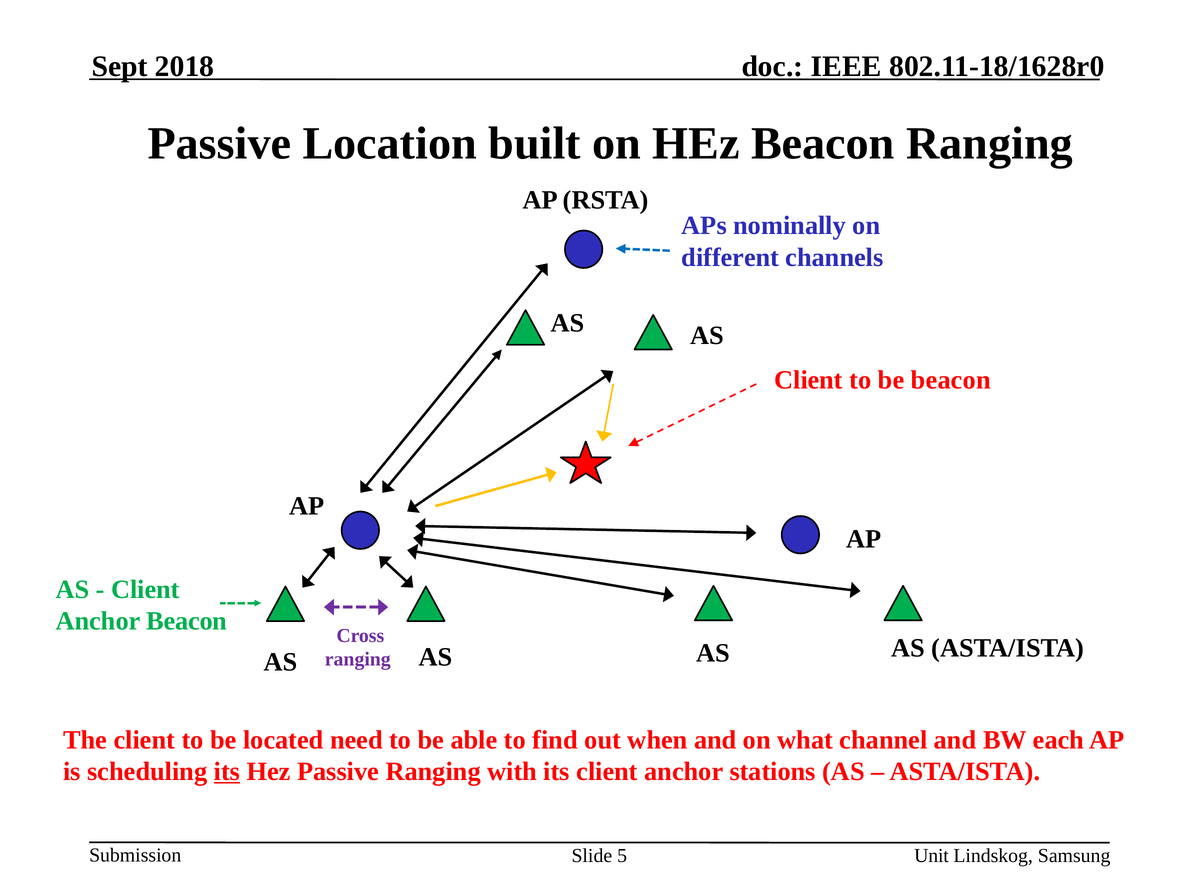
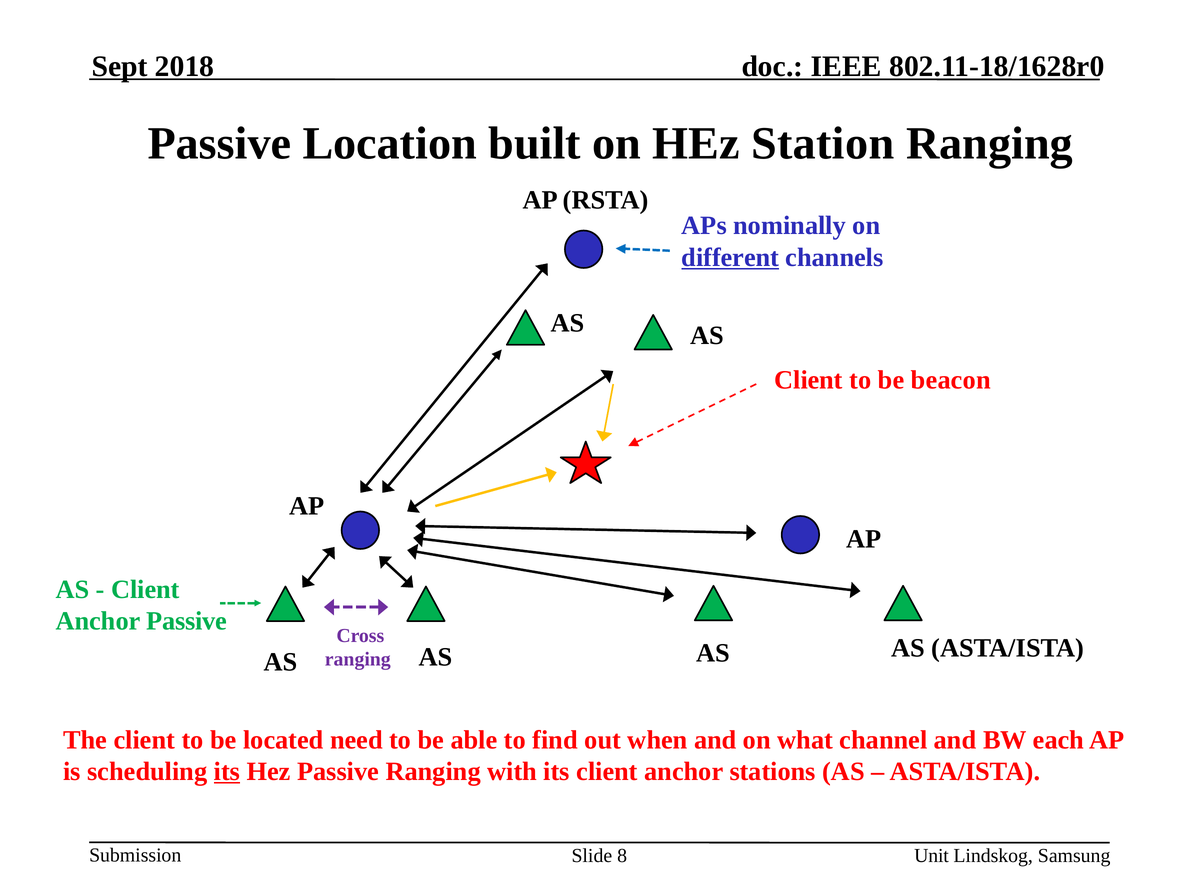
HEz Beacon: Beacon -> Station (823, 144)
different underline: none -> present (730, 257)
Anchor Beacon: Beacon -> Passive (187, 621)
5: 5 -> 8 (622, 855)
